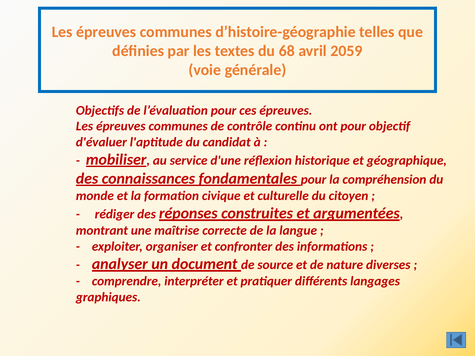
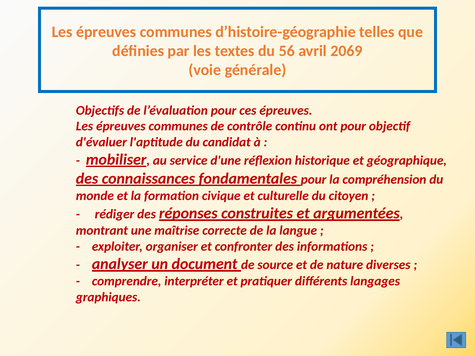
68: 68 -> 56 (287, 51)
2059: 2059 -> 2069 (346, 51)
